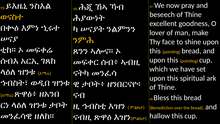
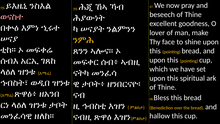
ወናስተ colour: yellow -> pink (12, 17)
